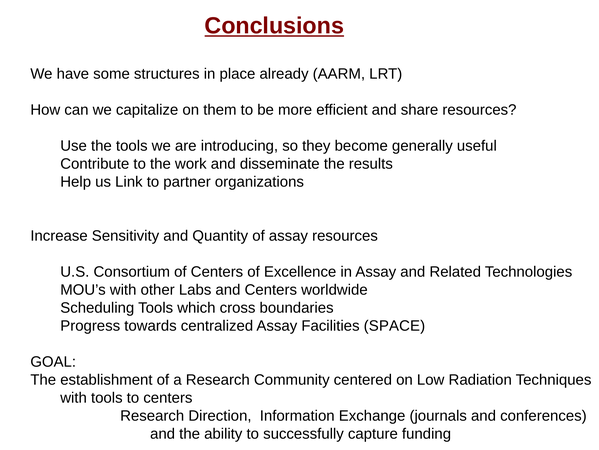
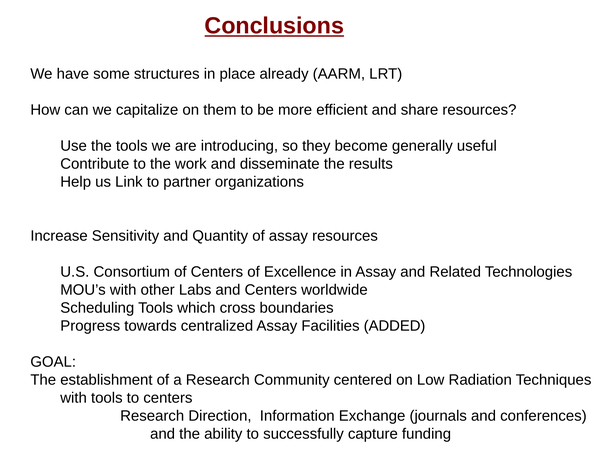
SPACE: SPACE -> ADDED (395, 325)
